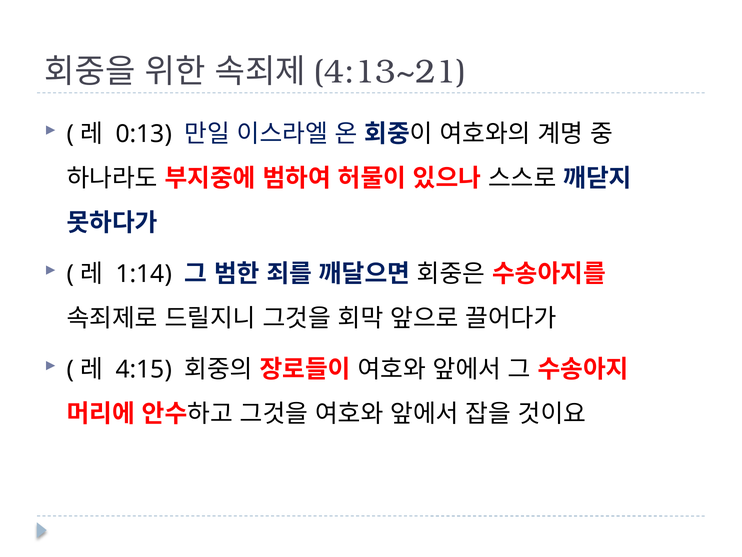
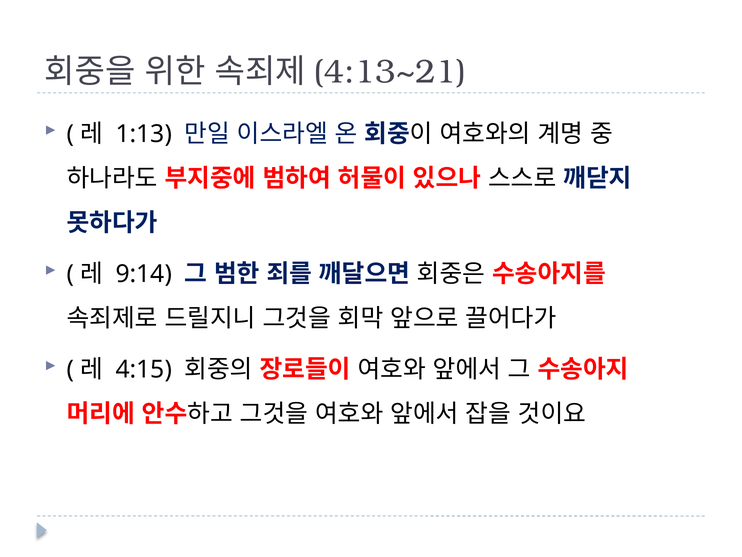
0:13: 0:13 -> 1:13 (144, 134)
1:14: 1:14 -> 9:14 (144, 274)
